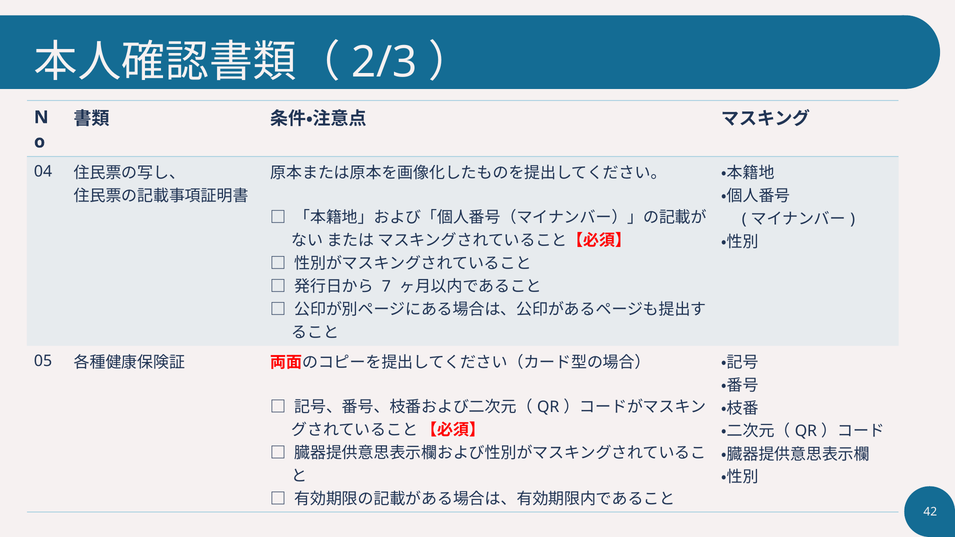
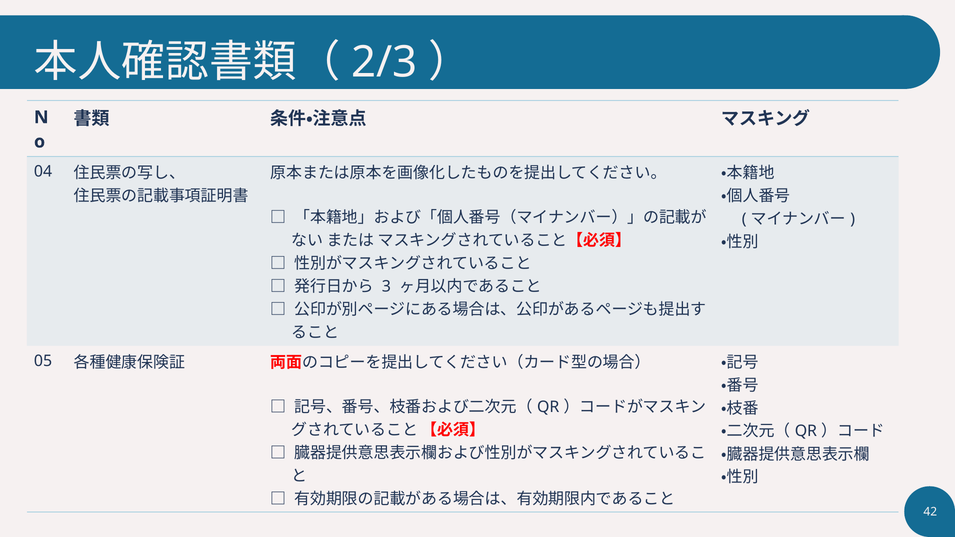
7: 7 -> 3 (386, 287)
